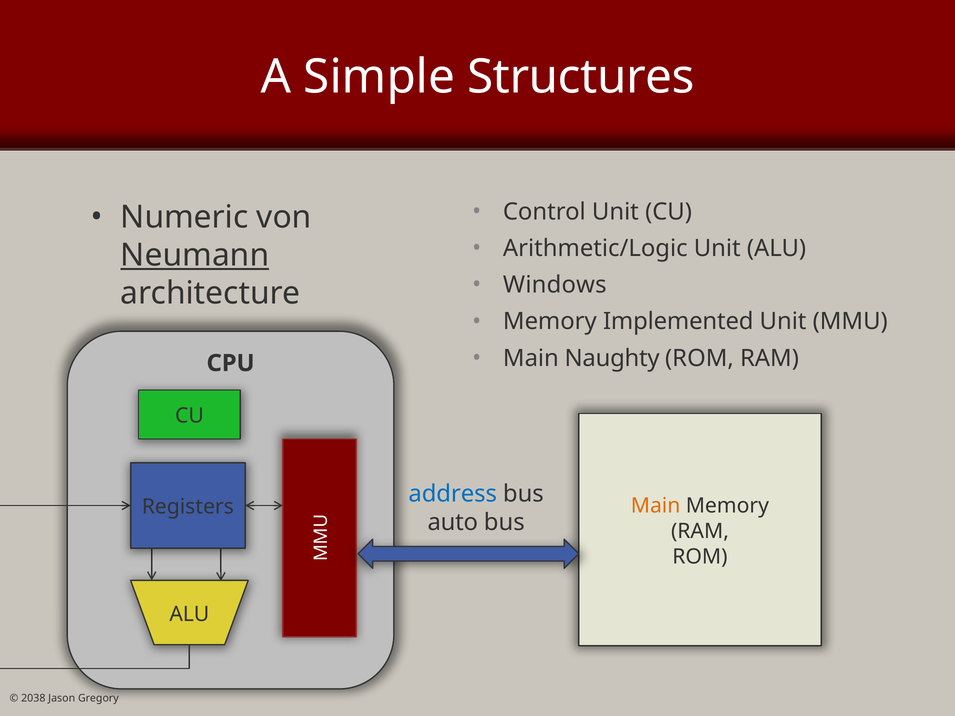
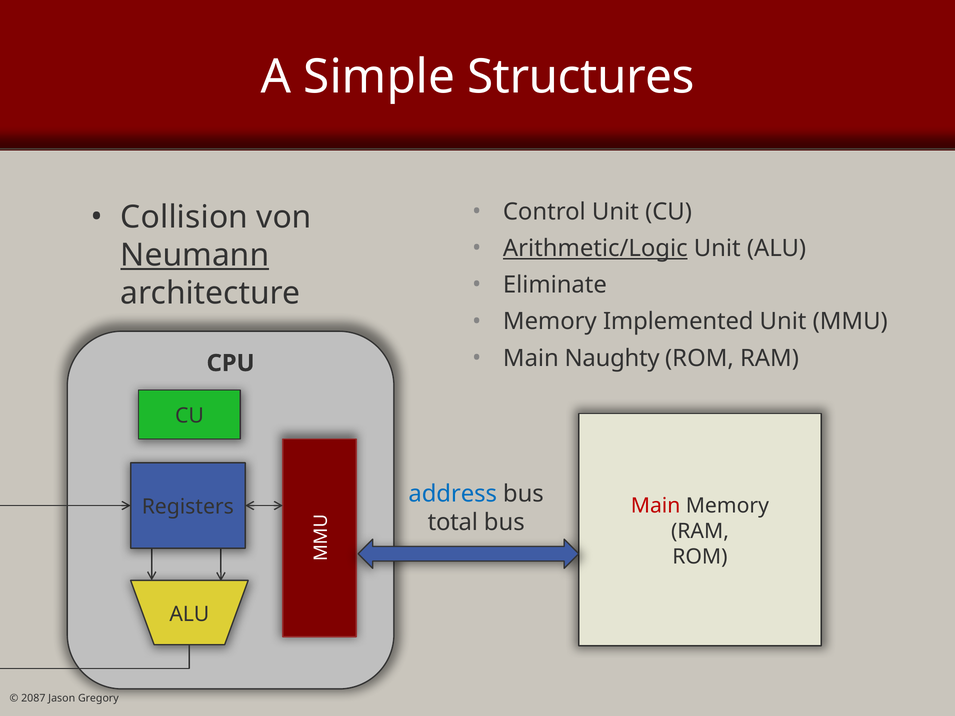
Numeric: Numeric -> Collision (184, 217)
Arithmetic/Logic underline: none -> present (595, 248)
Windows: Windows -> Eliminate (555, 285)
Main colour: orange -> red (656, 506)
auto: auto -> total (453, 523)
2038: 2038 -> 2087 (33, 699)
